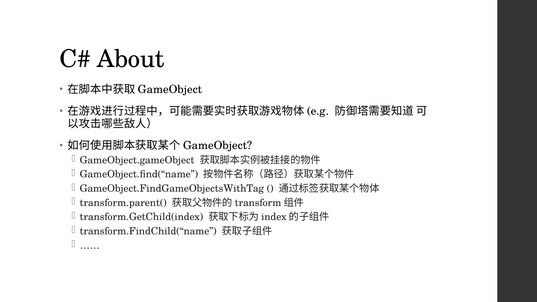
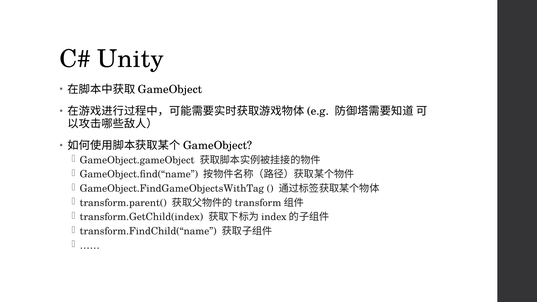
About: About -> Unity (130, 59)
